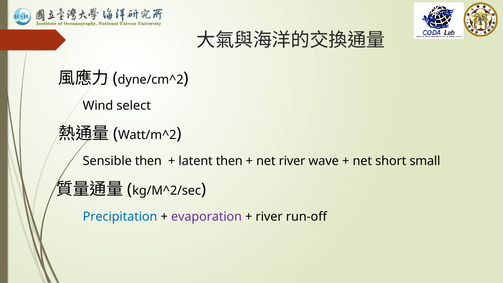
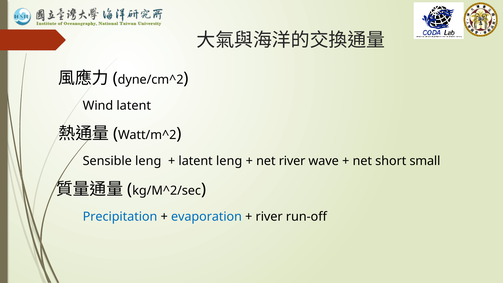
Wind select: select -> latent (134, 106)
Sensible then: then -> leng (148, 161)
latent then: then -> leng (229, 161)
evaporation colour: purple -> blue (206, 217)
